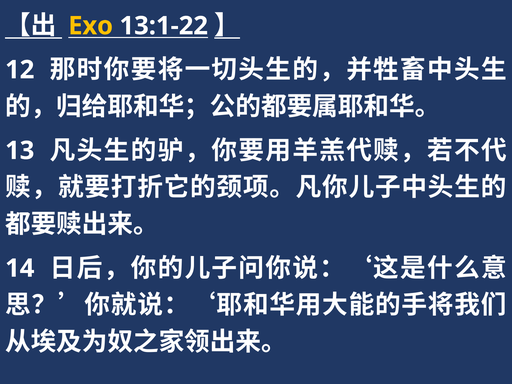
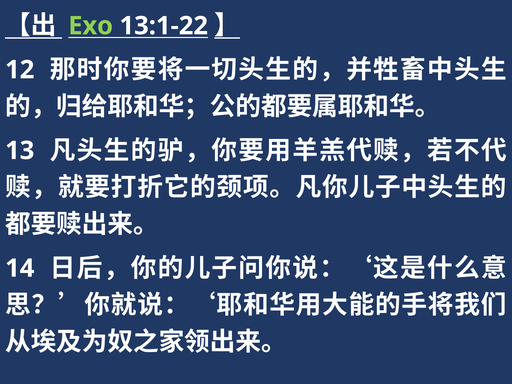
Exo colour: yellow -> light green (91, 26)
